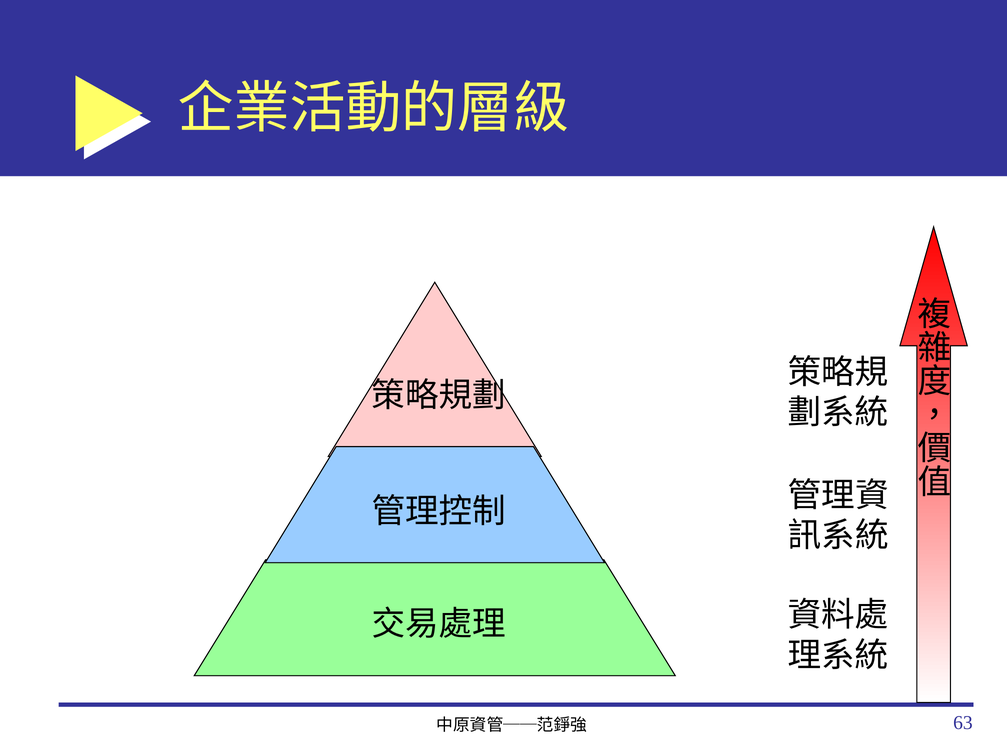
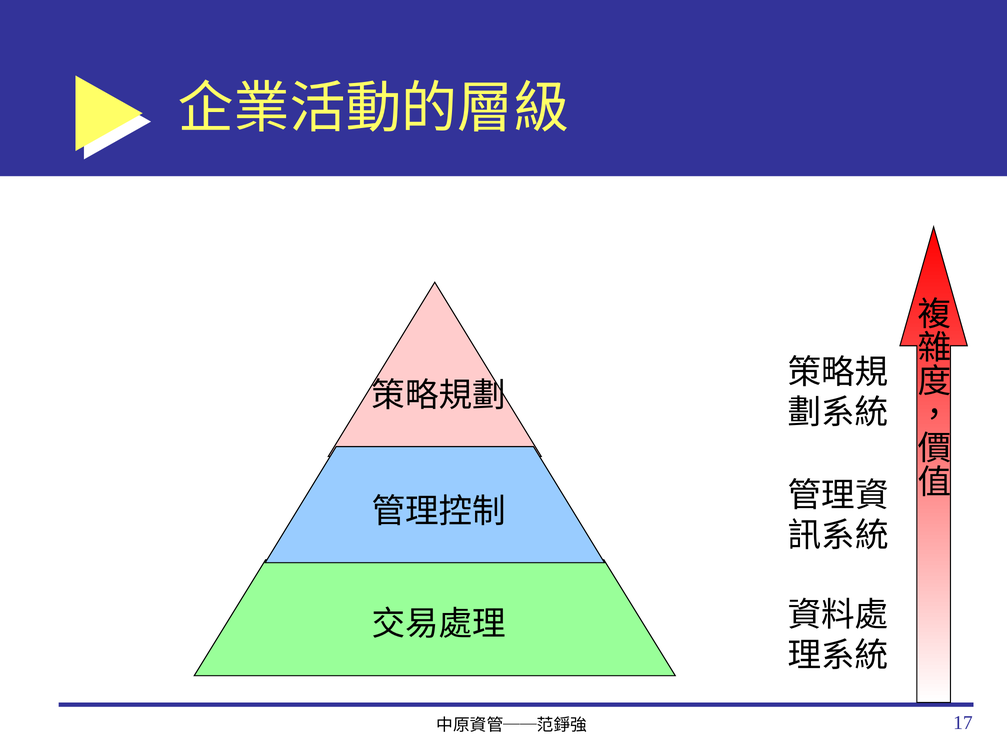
63: 63 -> 17 (963, 723)
